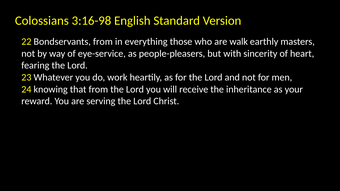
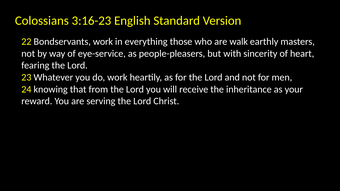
3:16-98: 3:16-98 -> 3:16-23 (91, 21)
Bondservants from: from -> work (103, 42)
